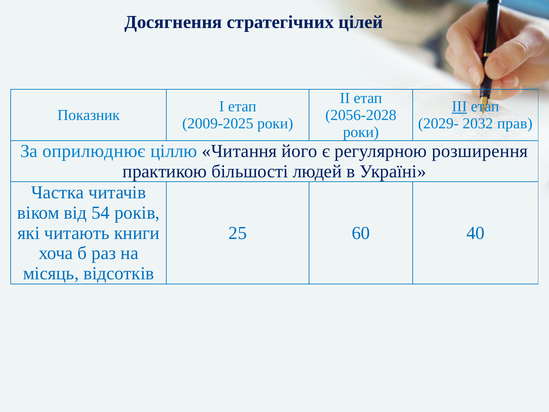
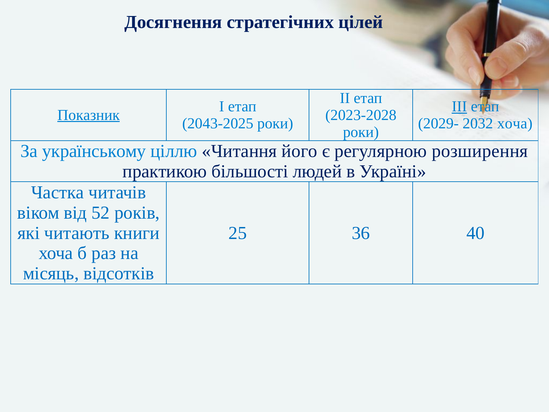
Показник underline: none -> present (89, 115)
2056-2028: 2056-2028 -> 2023-2028 (361, 115)
2009-2025: 2009-2025 -> 2043-2025 (218, 123)
2032 прав: прав -> хоча (515, 123)
оприлюднює: оприлюднює -> українському (94, 151)
54: 54 -> 52 (101, 213)
60: 60 -> 36 (361, 233)
